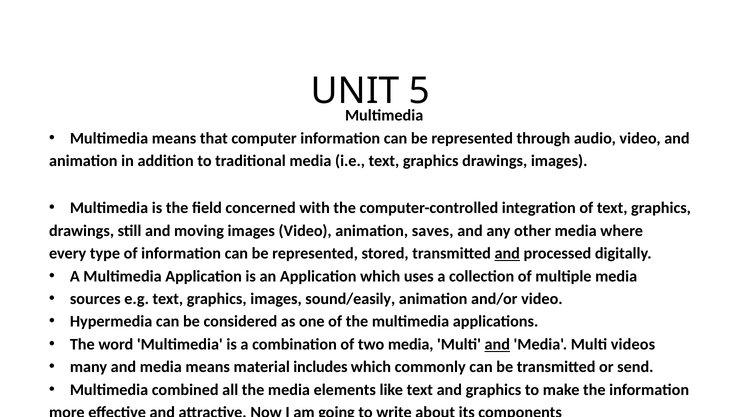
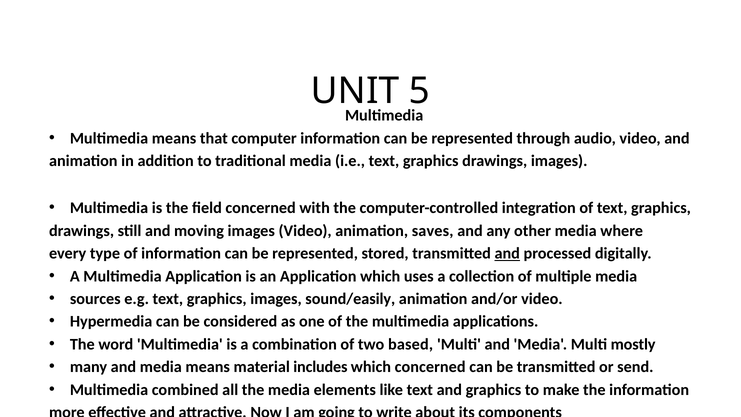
two media: media -> based (411, 344)
and underline: present -> none (497, 344)
videos: videos -> mostly (633, 344)
which commonly: commonly -> concerned (430, 367)
